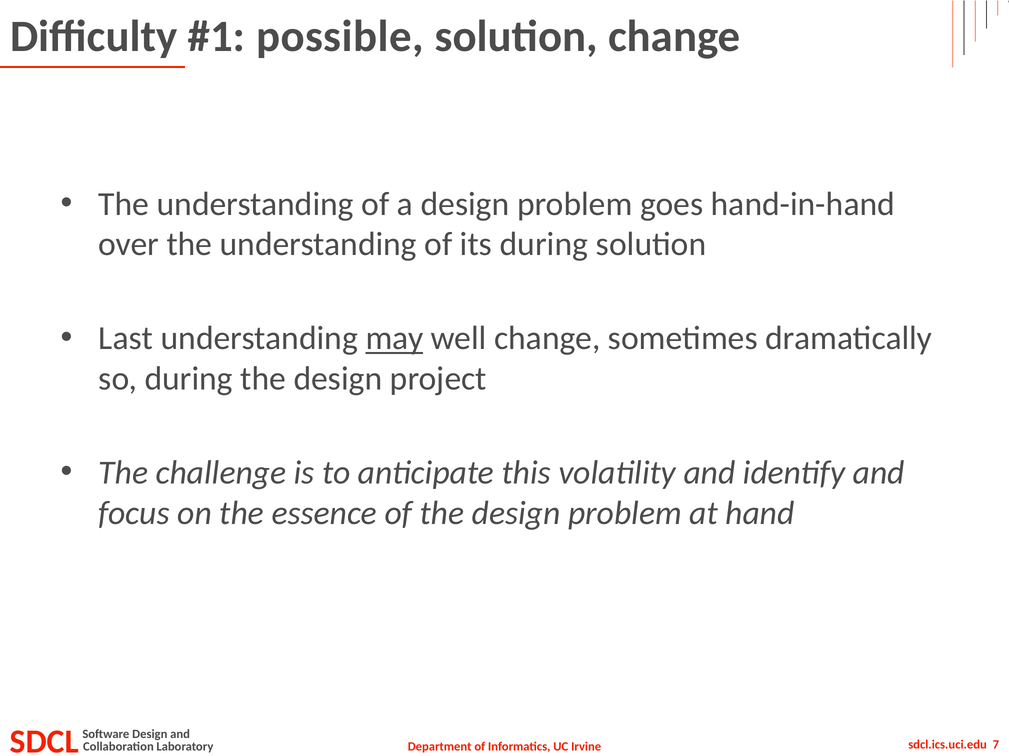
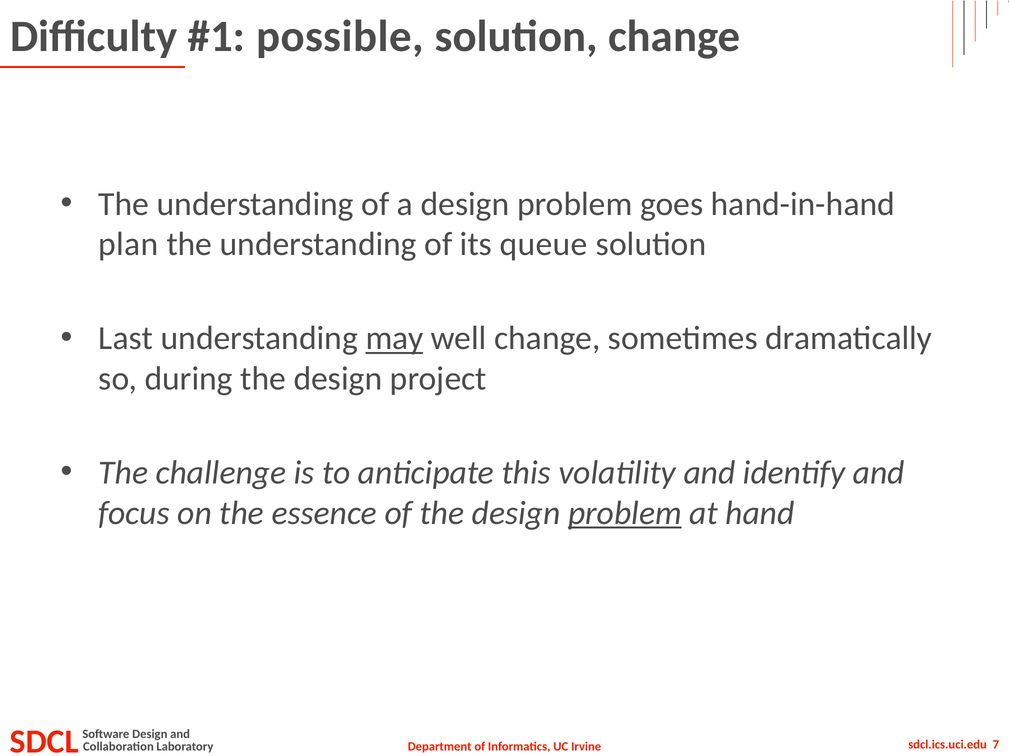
over: over -> plan (128, 245)
its during: during -> queue (544, 245)
problem underline: none -> present (625, 514)
